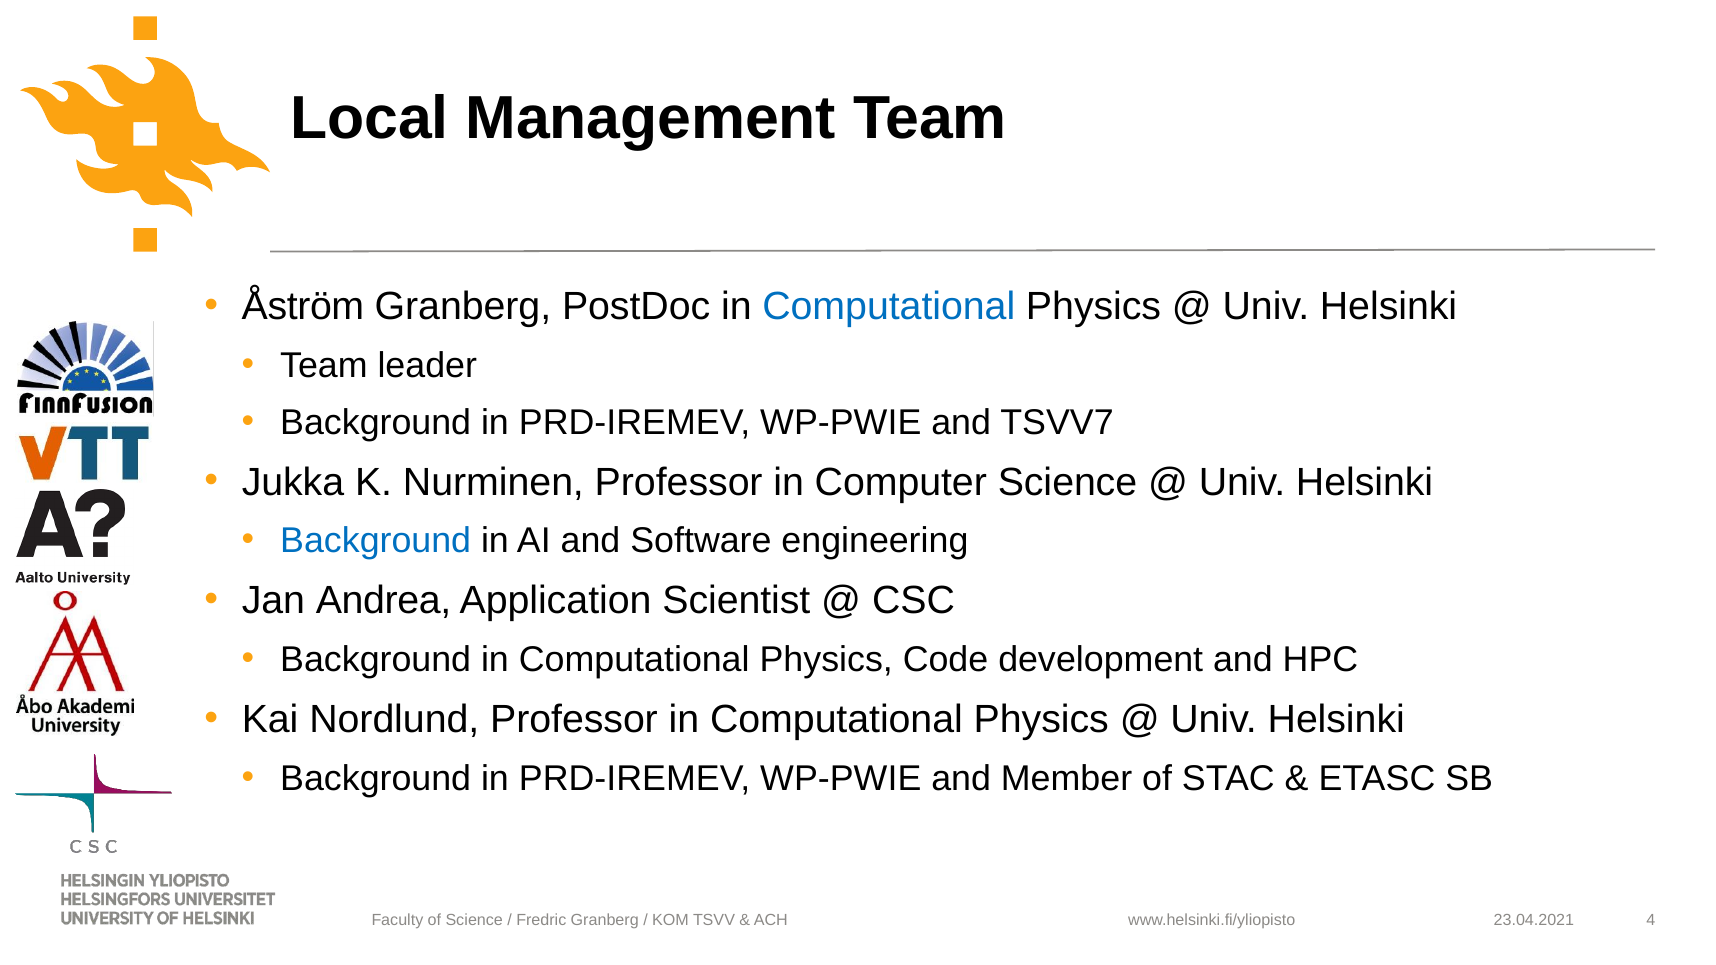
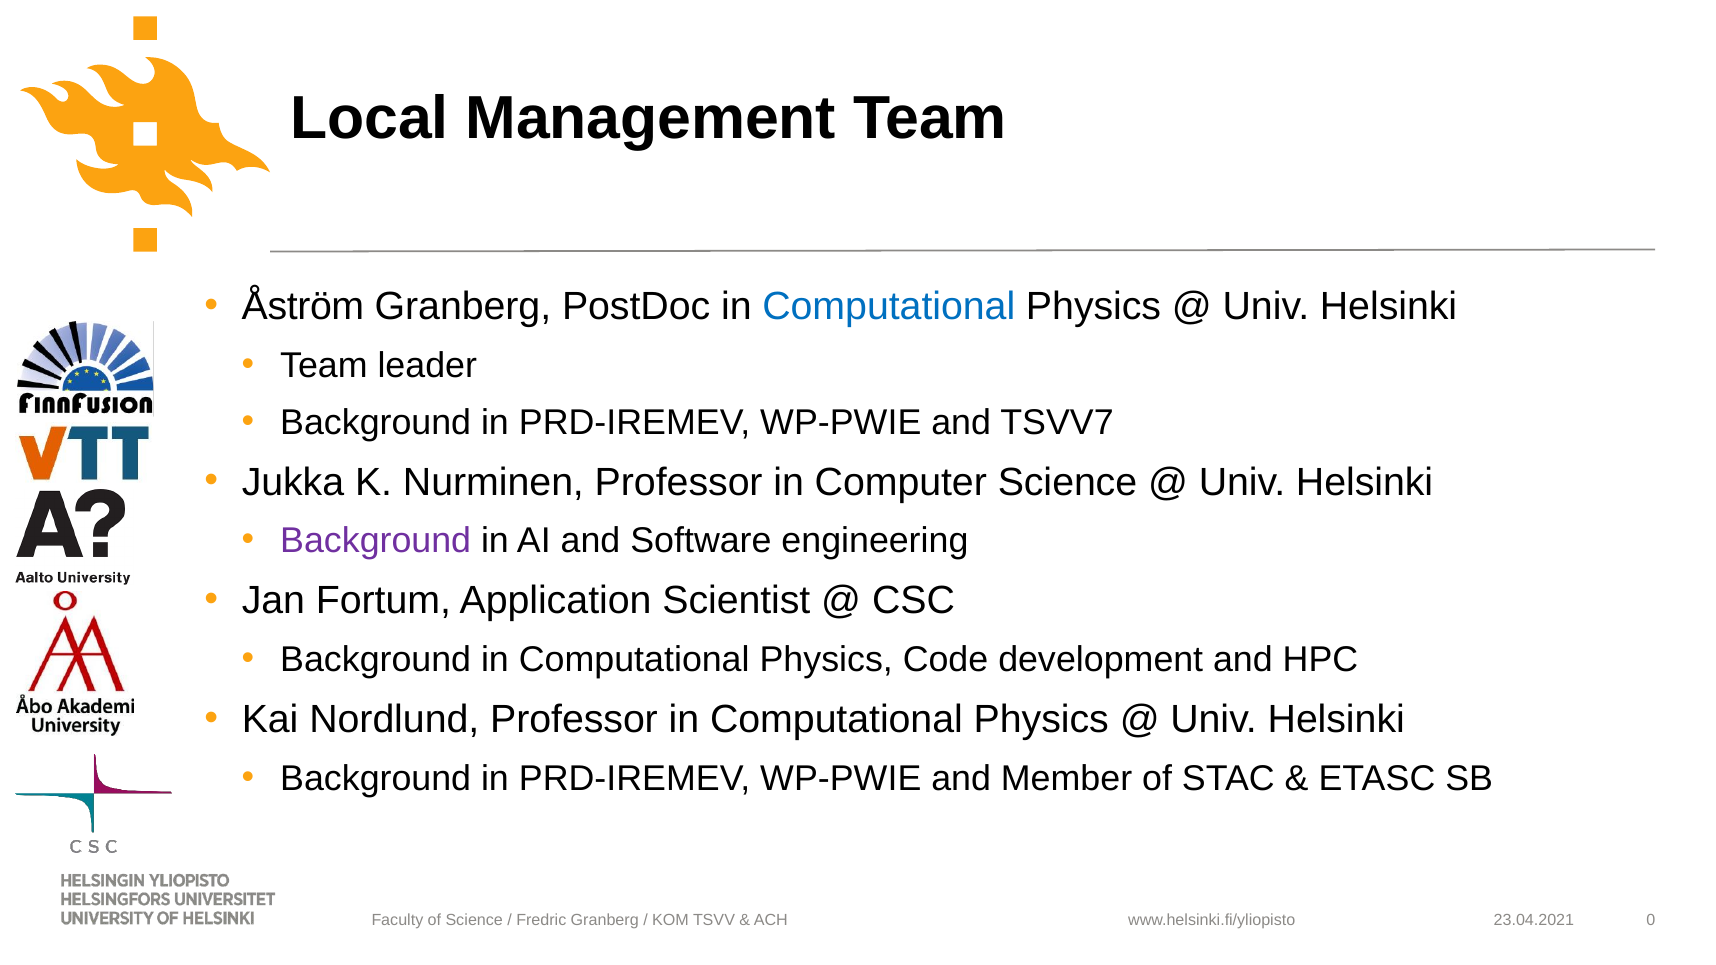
Background colour: blue -> purple (376, 541)
Andrea: Andrea -> Fortum (383, 601)
4: 4 -> 0 (1651, 920)
